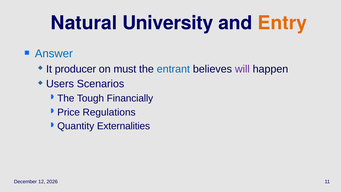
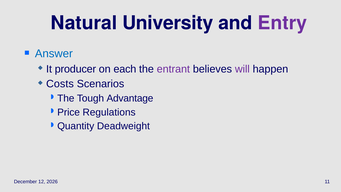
Entry colour: orange -> purple (282, 23)
must: must -> each (125, 69)
entrant colour: blue -> purple (173, 69)
Users: Users -> Costs (60, 84)
Financially: Financially -> Advantage (130, 98)
Externalities: Externalities -> Deadweight (123, 126)
